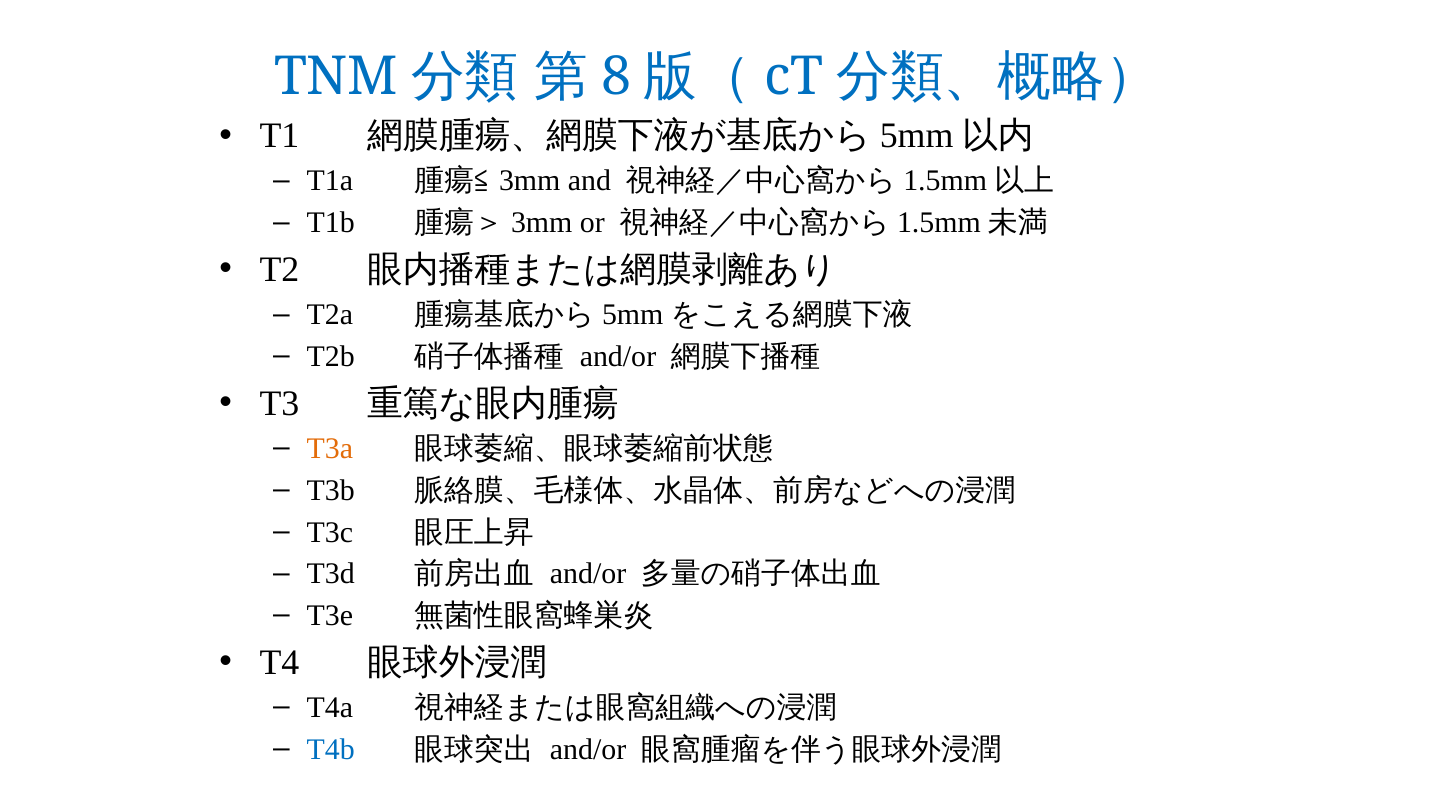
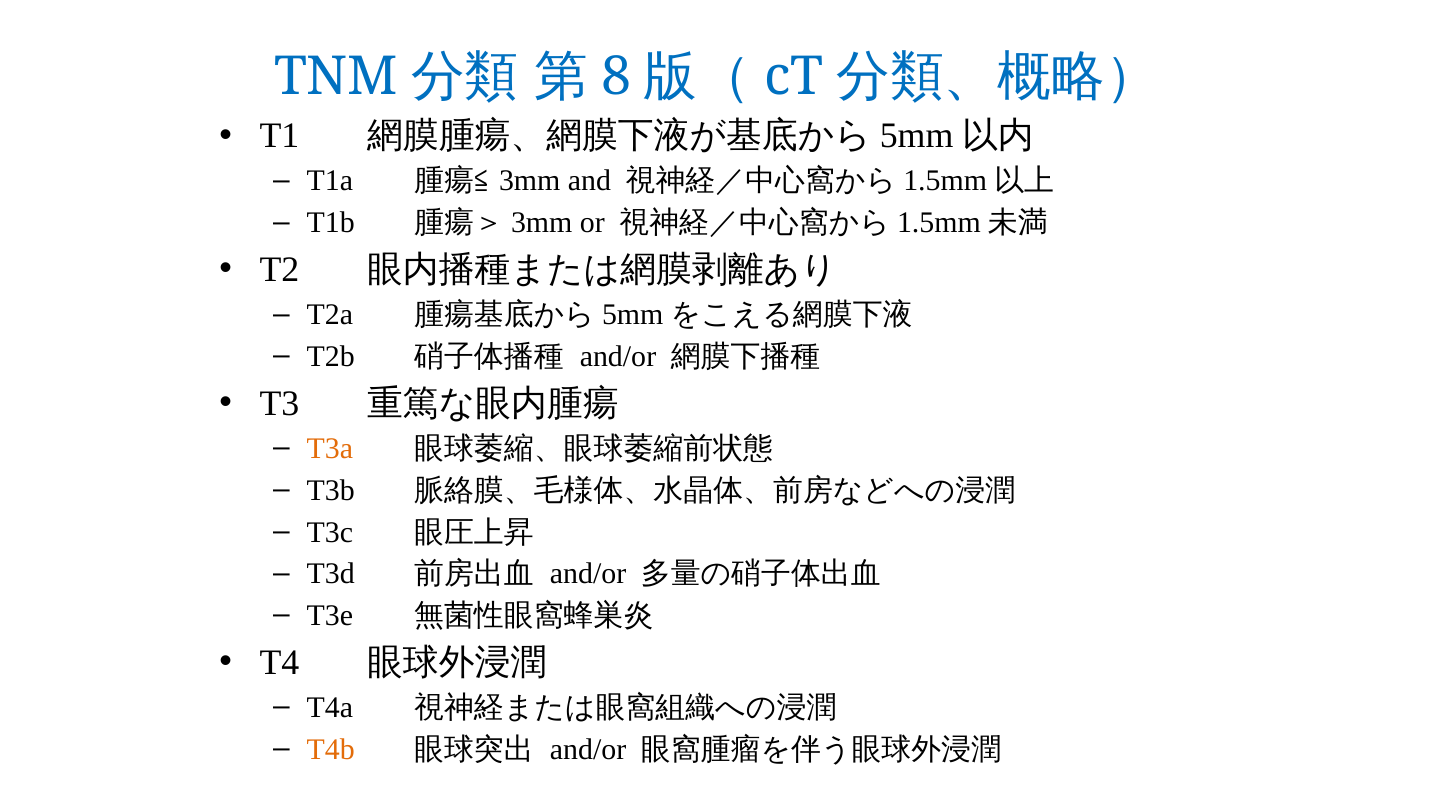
T4b colour: blue -> orange (331, 750)
